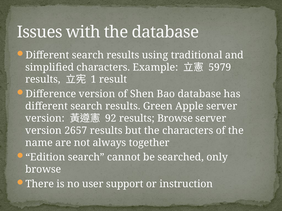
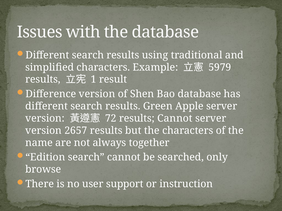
92: 92 -> 72 (111, 119)
results Browse: Browse -> Cannot (175, 119)
